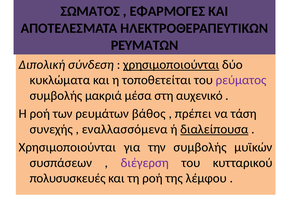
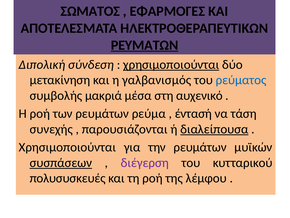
ΡΕΥΜΑΤΩΝ underline: none -> present (145, 45)
κυκλώματα: κυκλώματα -> μετακίνηση (60, 80)
τοποθετείται: τοποθετείται -> γαλβανισμός (157, 80)
ρεύματος colour: purple -> blue (241, 80)
βάθος: βάθος -> ρεύμα (149, 113)
πρέπει: πρέπει -> έντασή (193, 113)
εναλλασσόμενα: εναλλασσόμενα -> παρουσιάζονται (125, 129)
την συμβολής: συμβολής -> ρευμάτων (200, 147)
συσπάσεων underline: none -> present (61, 162)
